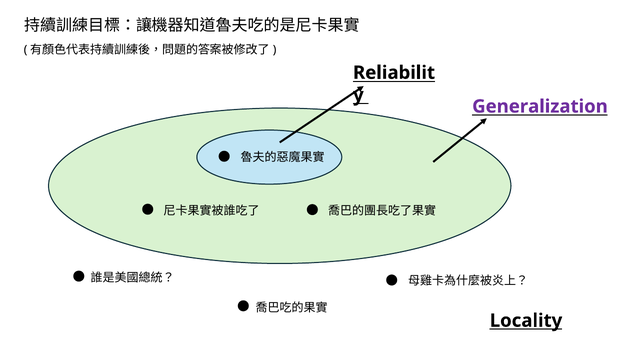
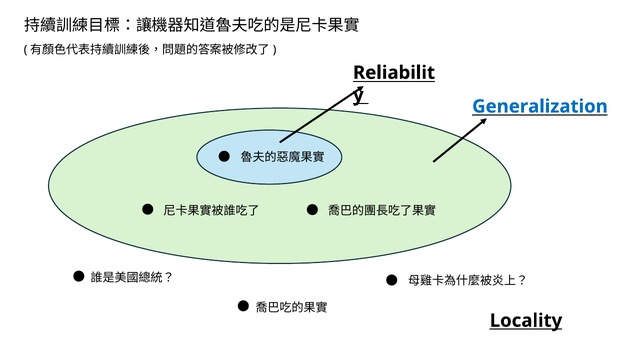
Generalization colour: purple -> blue (540, 107)
